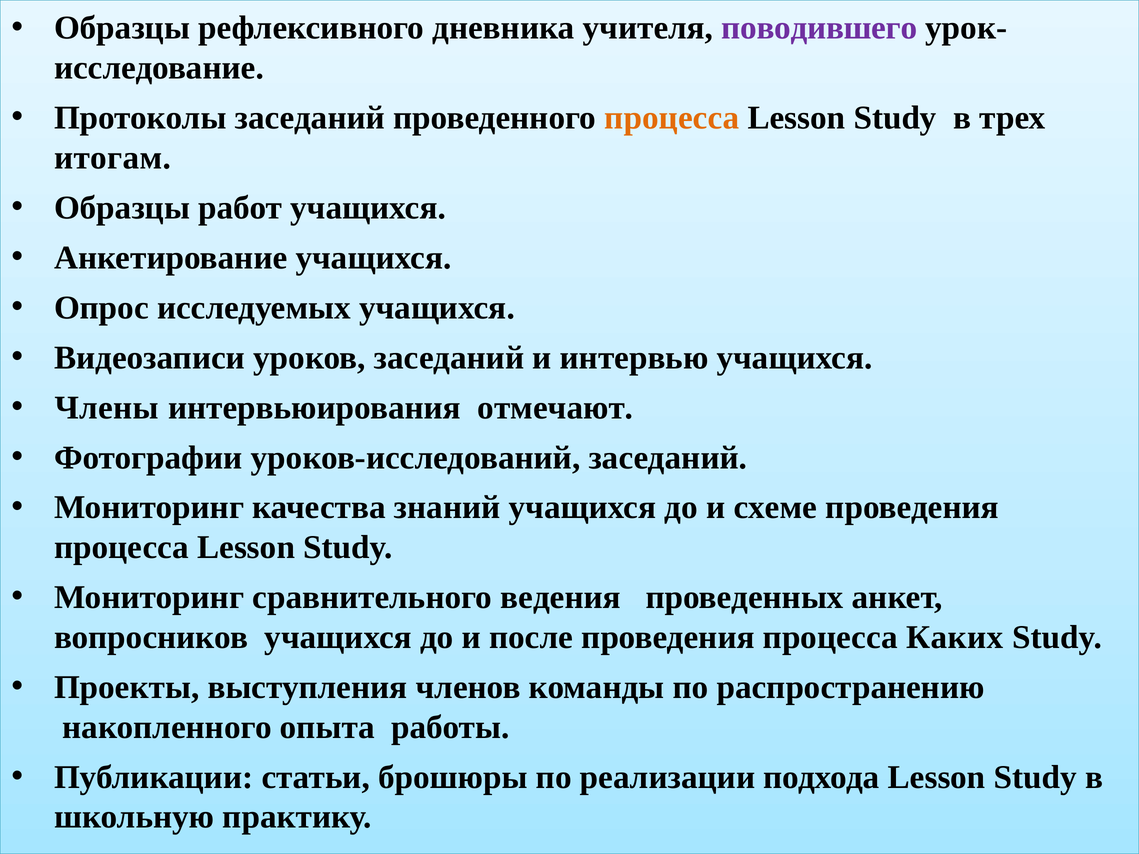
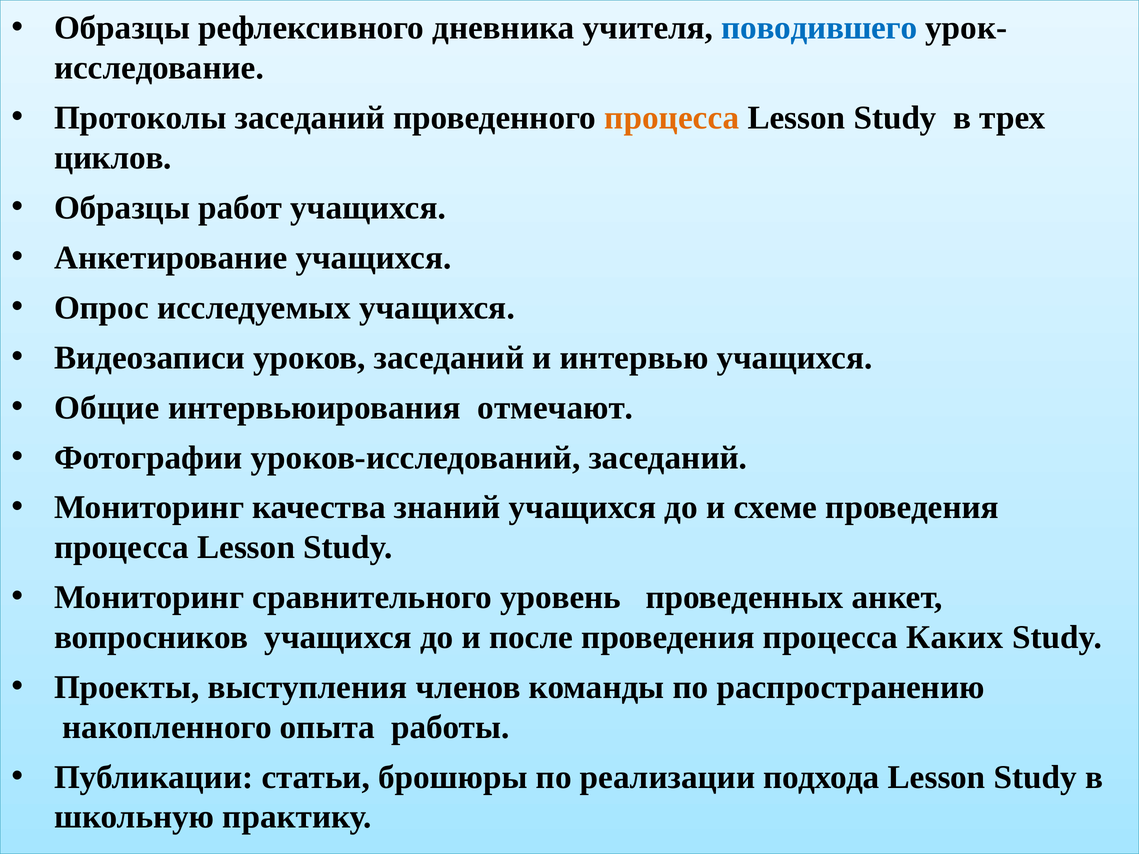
поводившего colour: purple -> blue (819, 28)
итогам: итогам -> циклов (113, 158)
Члены: Члены -> Общие (107, 408)
ведения: ведения -> уровень (561, 598)
